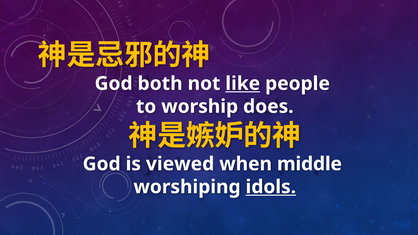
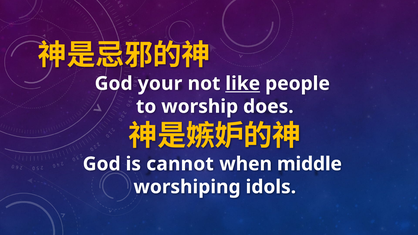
both: both -> your (160, 84)
viewed: viewed -> cannot (180, 164)
idols underline: present -> none (271, 187)
